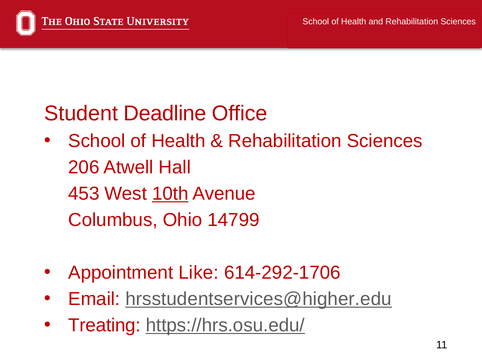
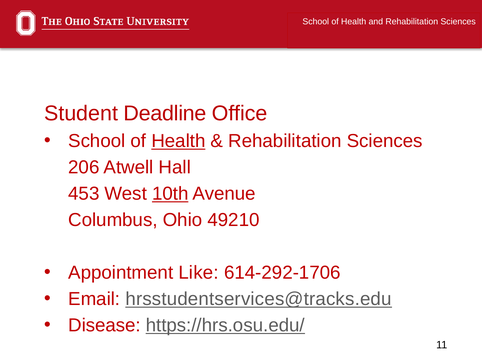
Health underline: none -> present (178, 141)
14799: 14799 -> 49210 (234, 220)
hrsstudentservices@higher.edu: hrsstudentservices@higher.edu -> hrsstudentservices@tracks.edu (259, 298)
Treating: Treating -> Disease (104, 325)
